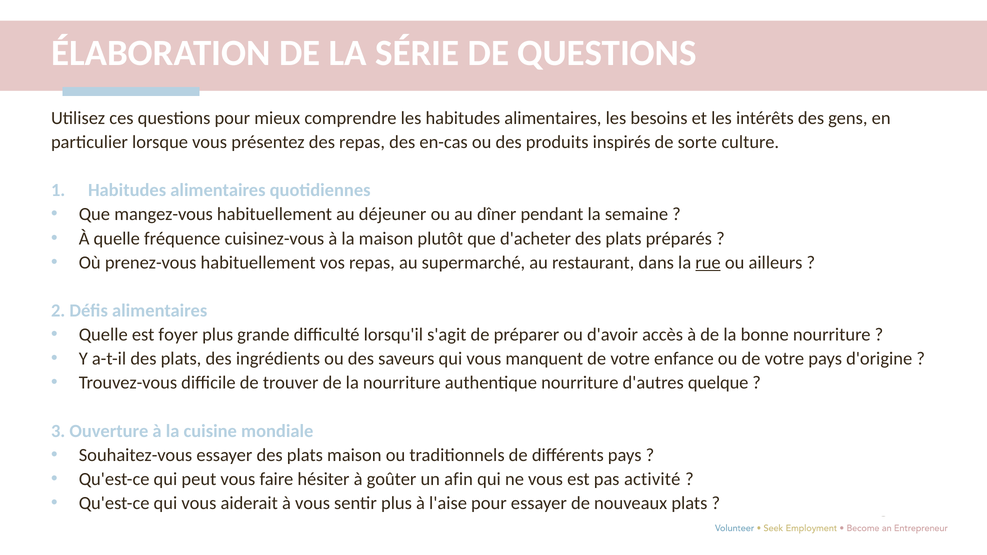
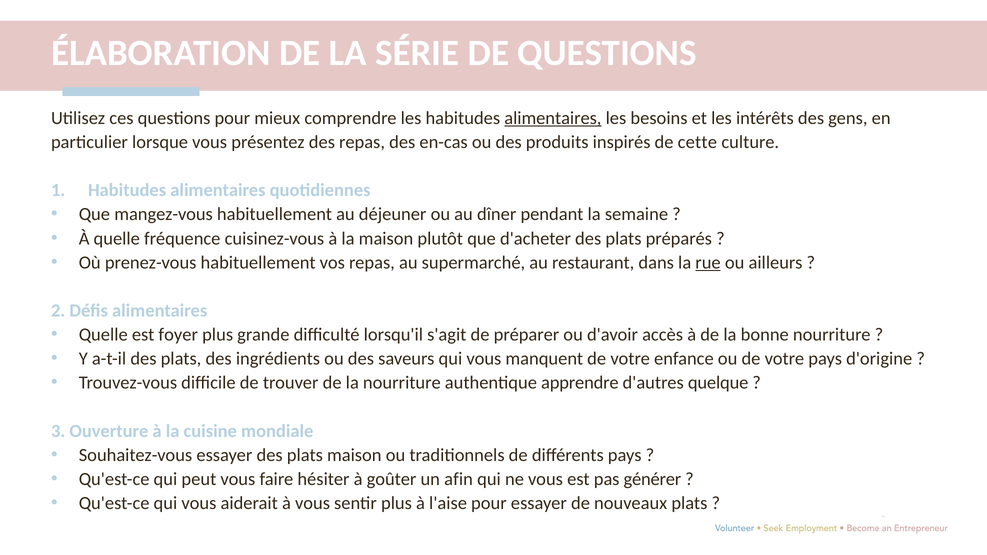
alimentaires underline: none -> present (553, 118)
sorte: sorte -> cette (697, 142)
authentique nourriture: nourriture -> apprendre (580, 383)
activité: activité -> générer (652, 479)
